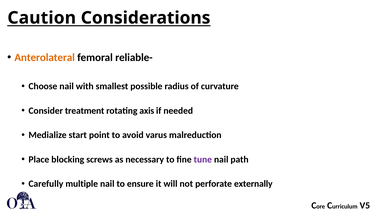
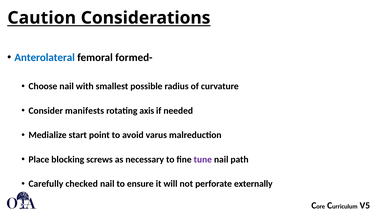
Anterolateral colour: orange -> blue (45, 57)
reliable-: reliable- -> formed- (134, 57)
treatment: treatment -> manifests (85, 111)
multiple: multiple -> checked (82, 184)
